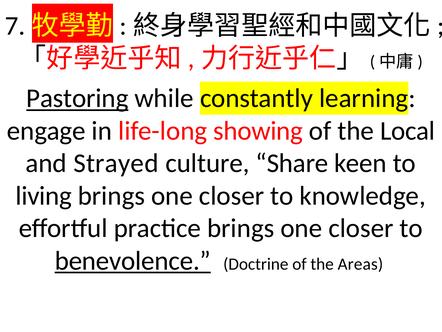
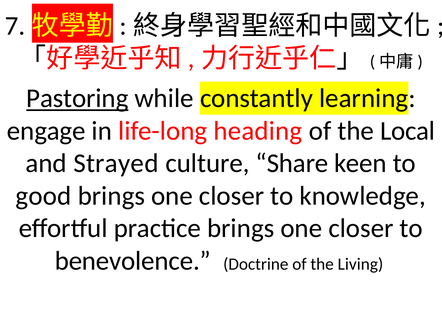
showing: showing -> heading (258, 131)
living: living -> good (43, 196)
benevolence underline: present -> none (133, 261)
Areas: Areas -> Living (360, 264)
